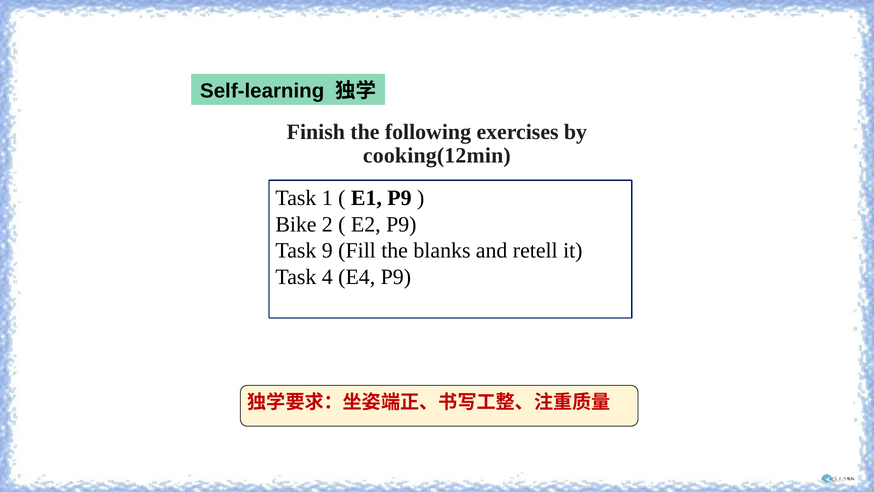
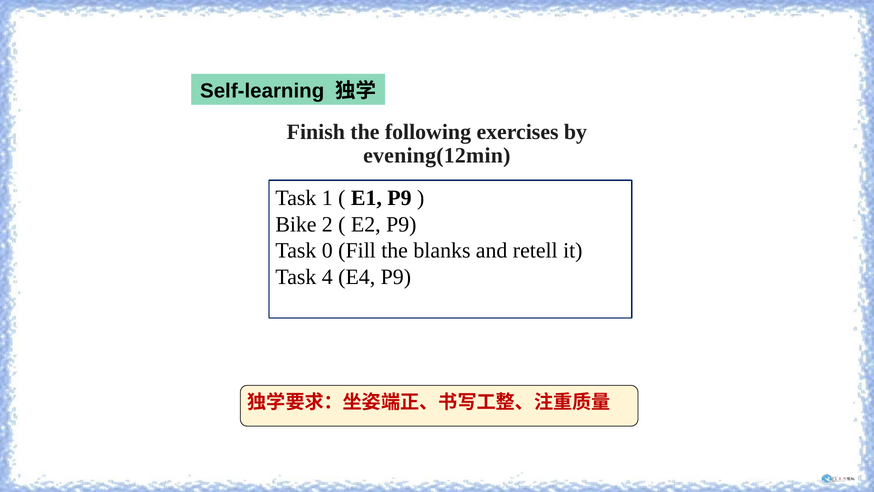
cooking(12min: cooking(12min -> evening(12min (437, 155)
9: 9 -> 0 (327, 251)
